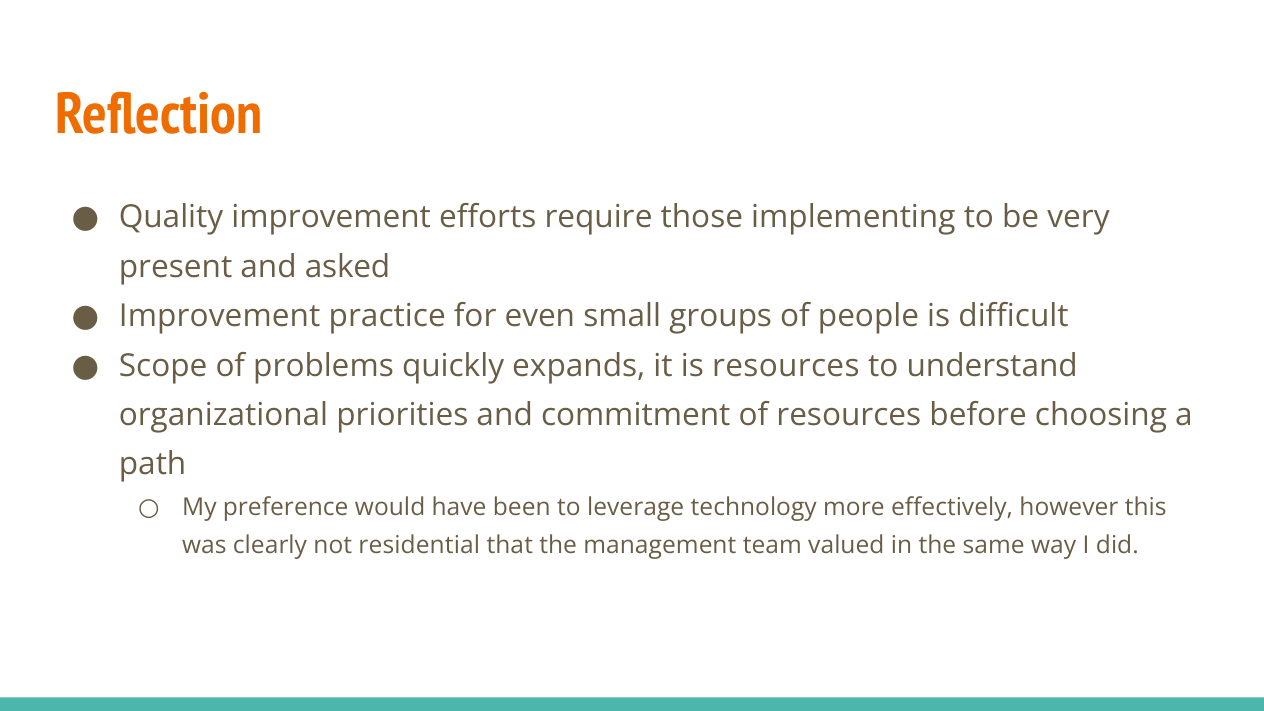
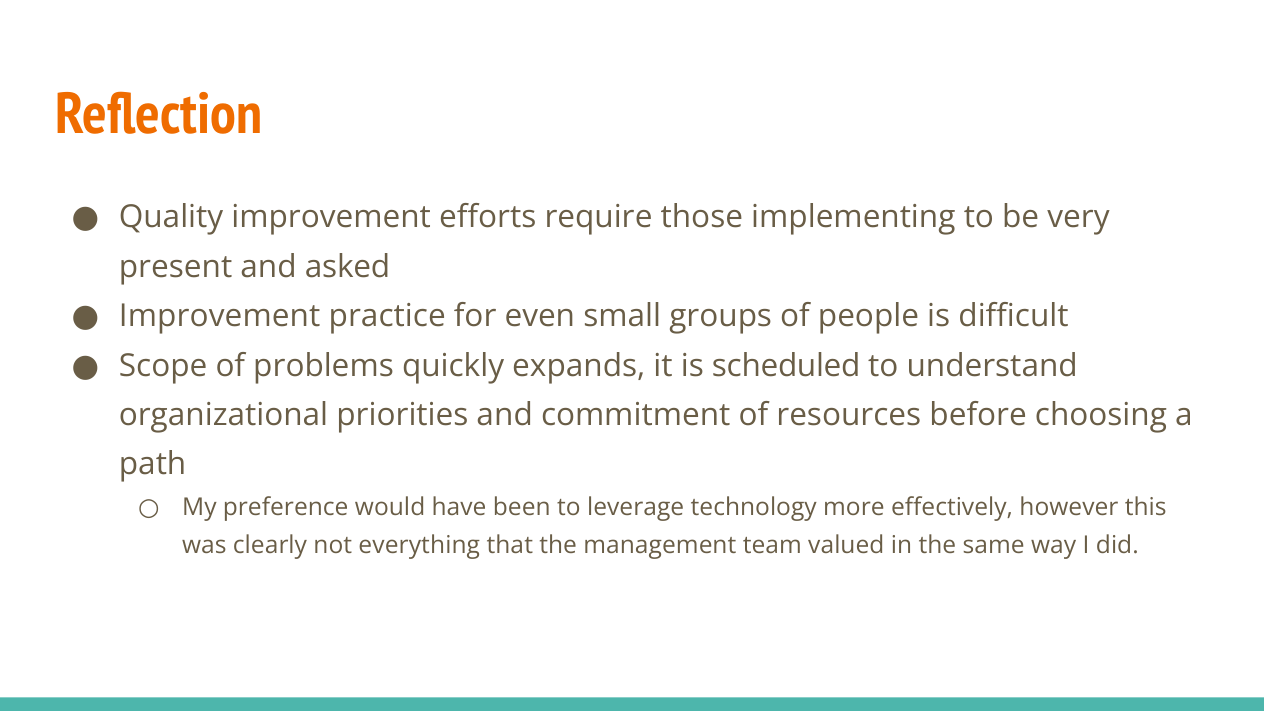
is resources: resources -> scheduled (786, 366)
residential: residential -> everything (419, 546)
